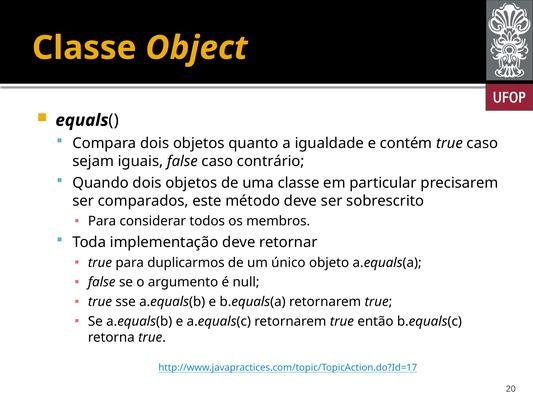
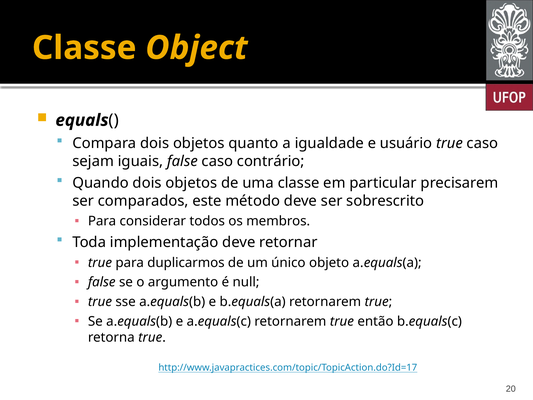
contém: contém -> usuário (406, 143)
